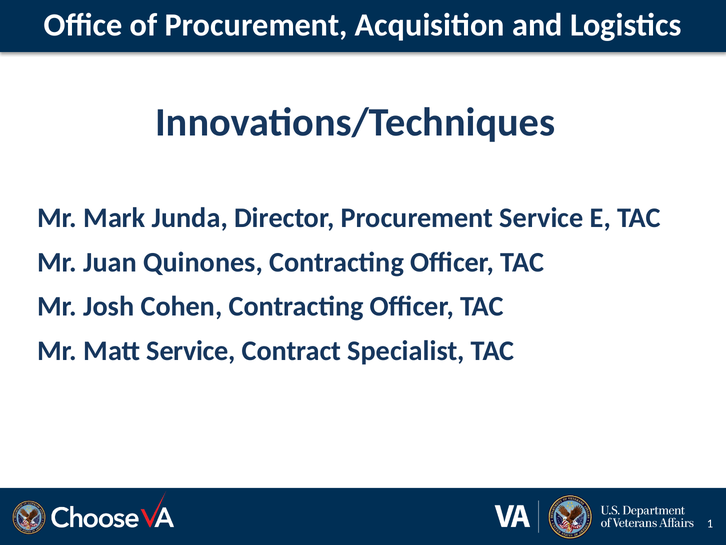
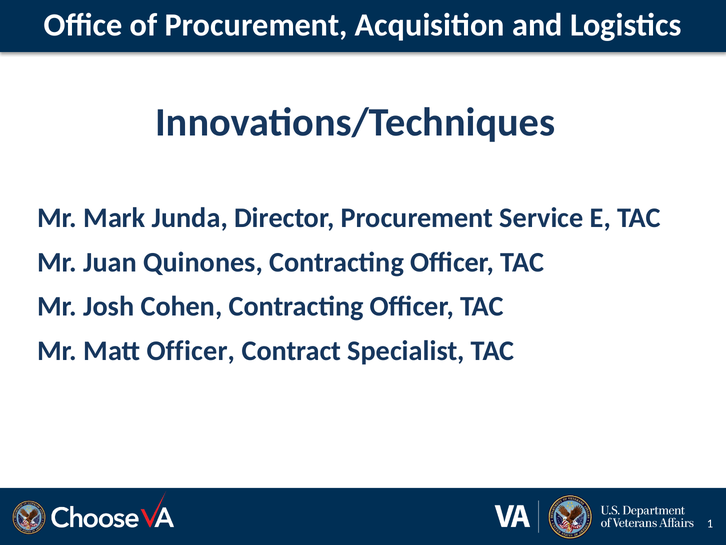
Matt Service: Service -> Officer (191, 351)
